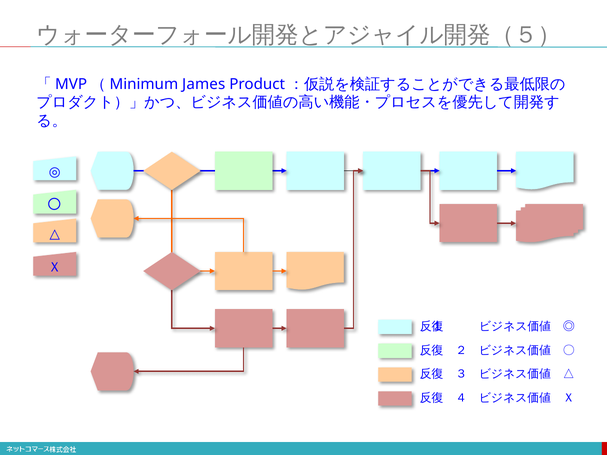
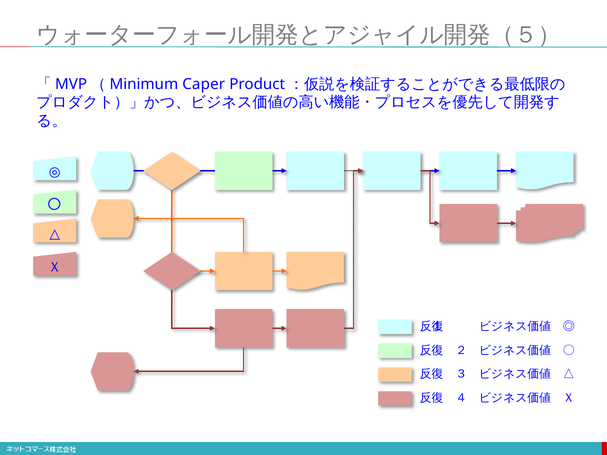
James: James -> Caper (204, 84)
